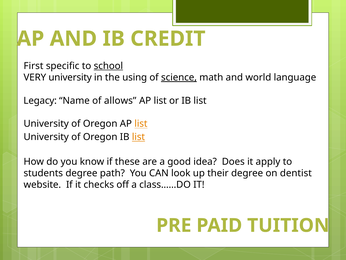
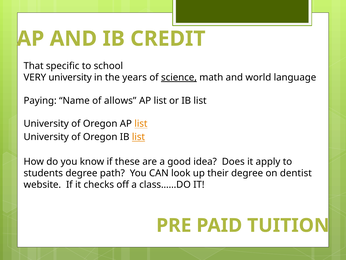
First: First -> That (34, 66)
school underline: present -> none (108, 66)
using: using -> years (135, 77)
Legacy: Legacy -> Paying (40, 100)
